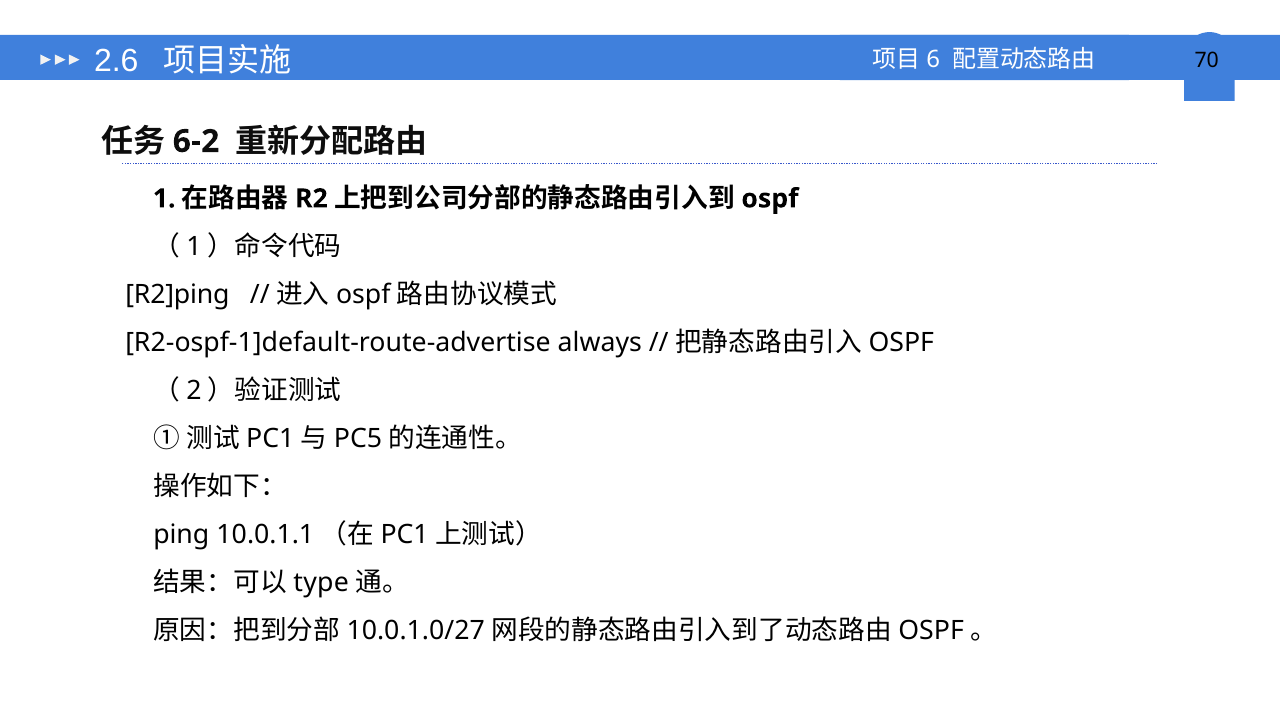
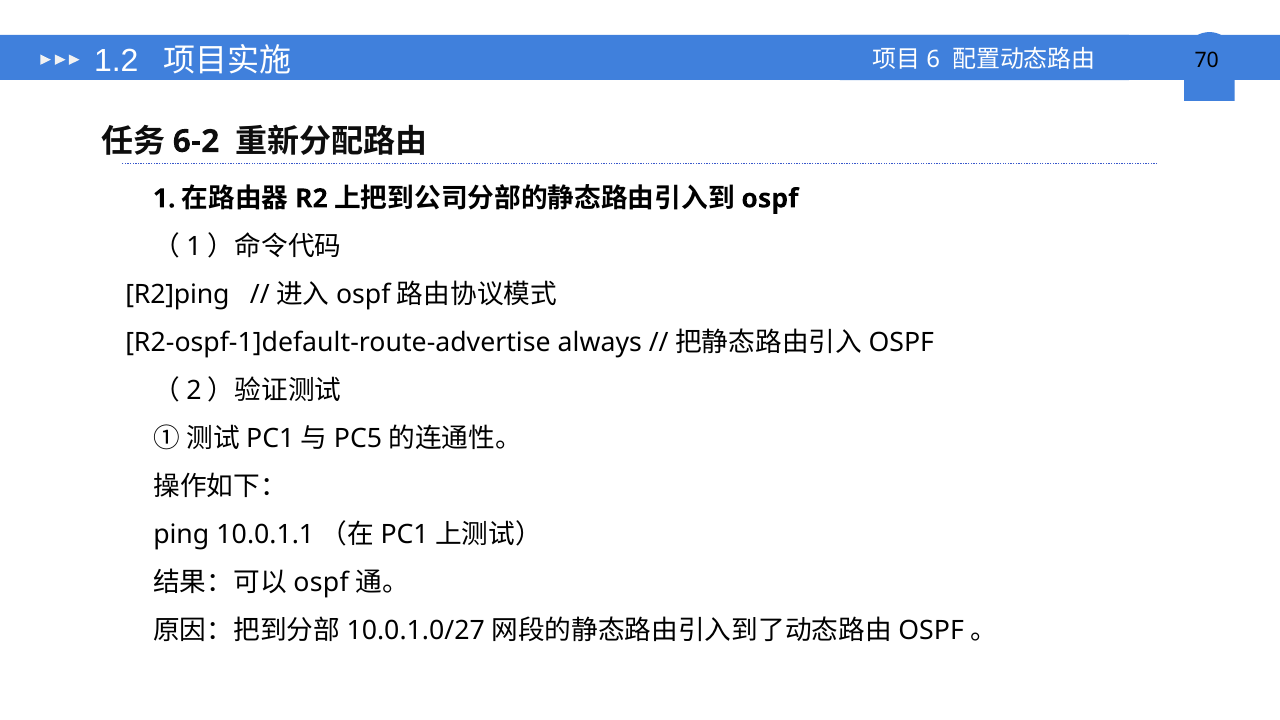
2.6: 2.6 -> 1.2 (116, 61)
type: type -> ospf (321, 582)
